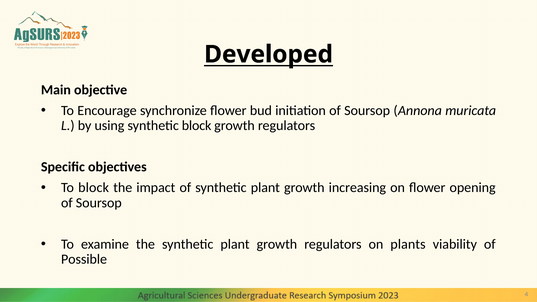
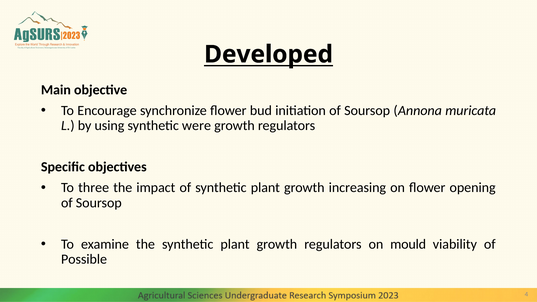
synthetic block: block -> were (196, 126)
To block: block -> three (94, 188)
plants: plants -> mould (408, 244)
